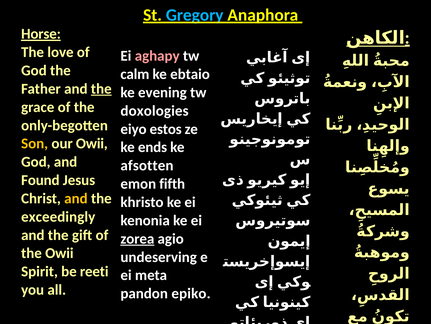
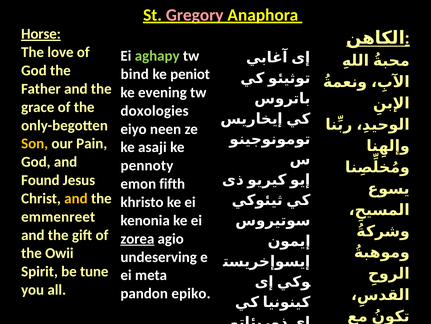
Gregory colour: light blue -> pink (195, 15)
aghapy colour: pink -> light green (157, 56)
calm: calm -> bind (135, 74)
ebtaio: ebtaio -> peniot (190, 74)
the underline: present -> none (101, 89)
estos: estos -> neen (166, 129)
our Owii: Owii -> Pain (92, 143)
ends: ends -> asaji (152, 147)
afsotten: afsotten -> pennoty (147, 165)
exceedingly: exceedingly -> emmenreet (58, 216)
reeti: reeti -> tune (94, 271)
